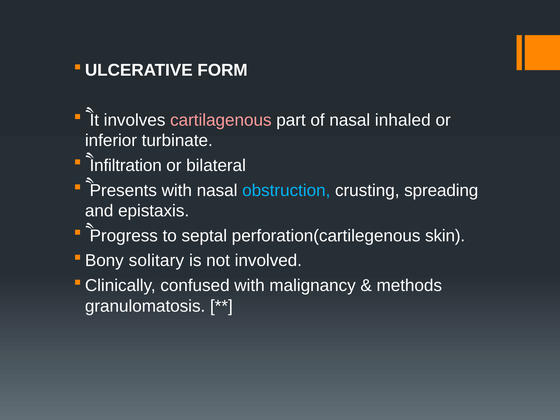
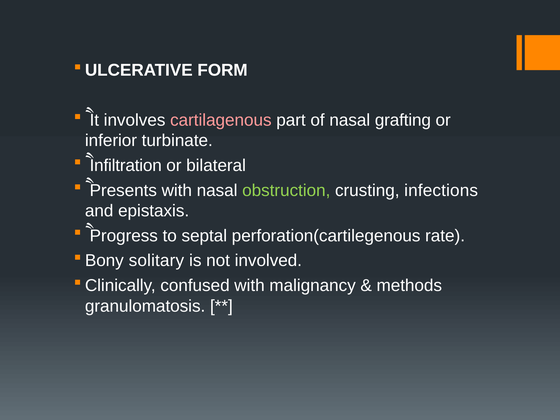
inhaled: inhaled -> grafting (403, 120)
obstruction colour: light blue -> light green (286, 190)
spreading: spreading -> infections (441, 190)
skin: skin -> rate (445, 236)
